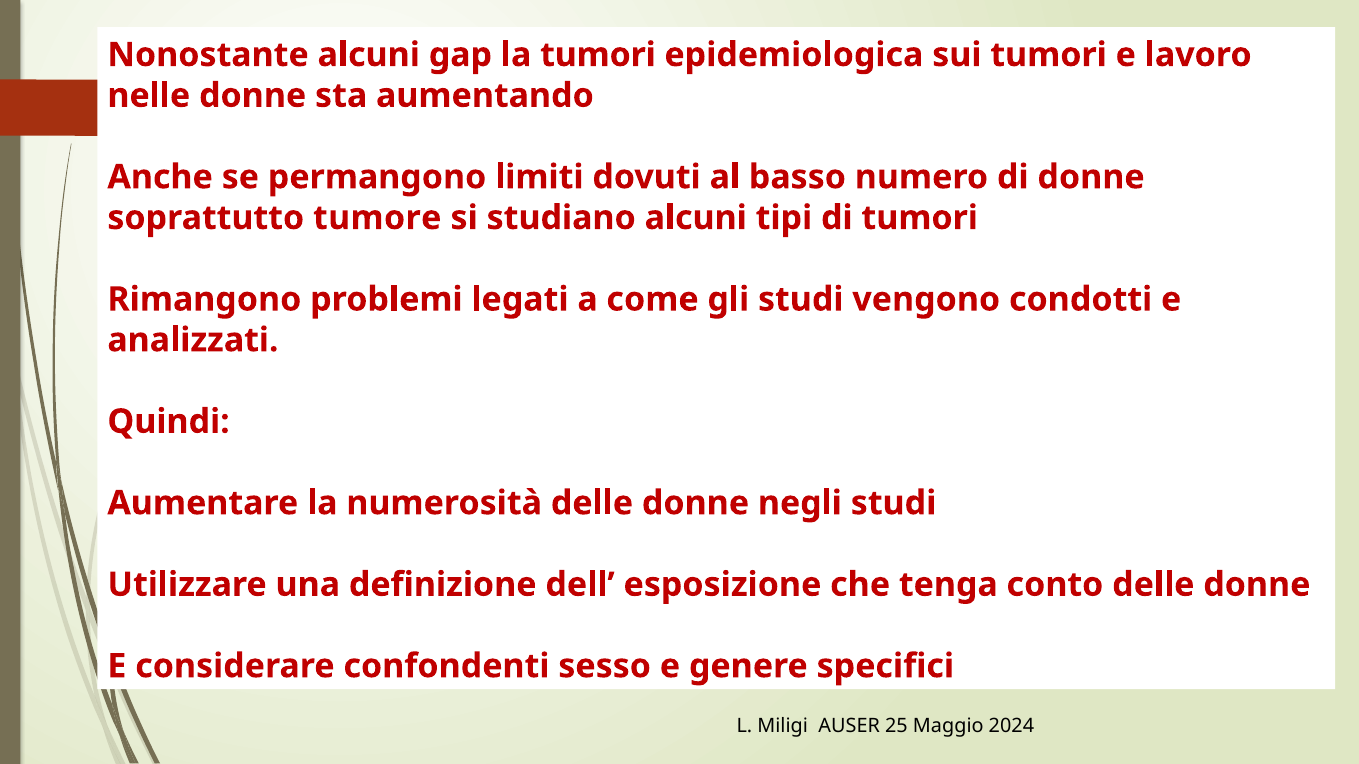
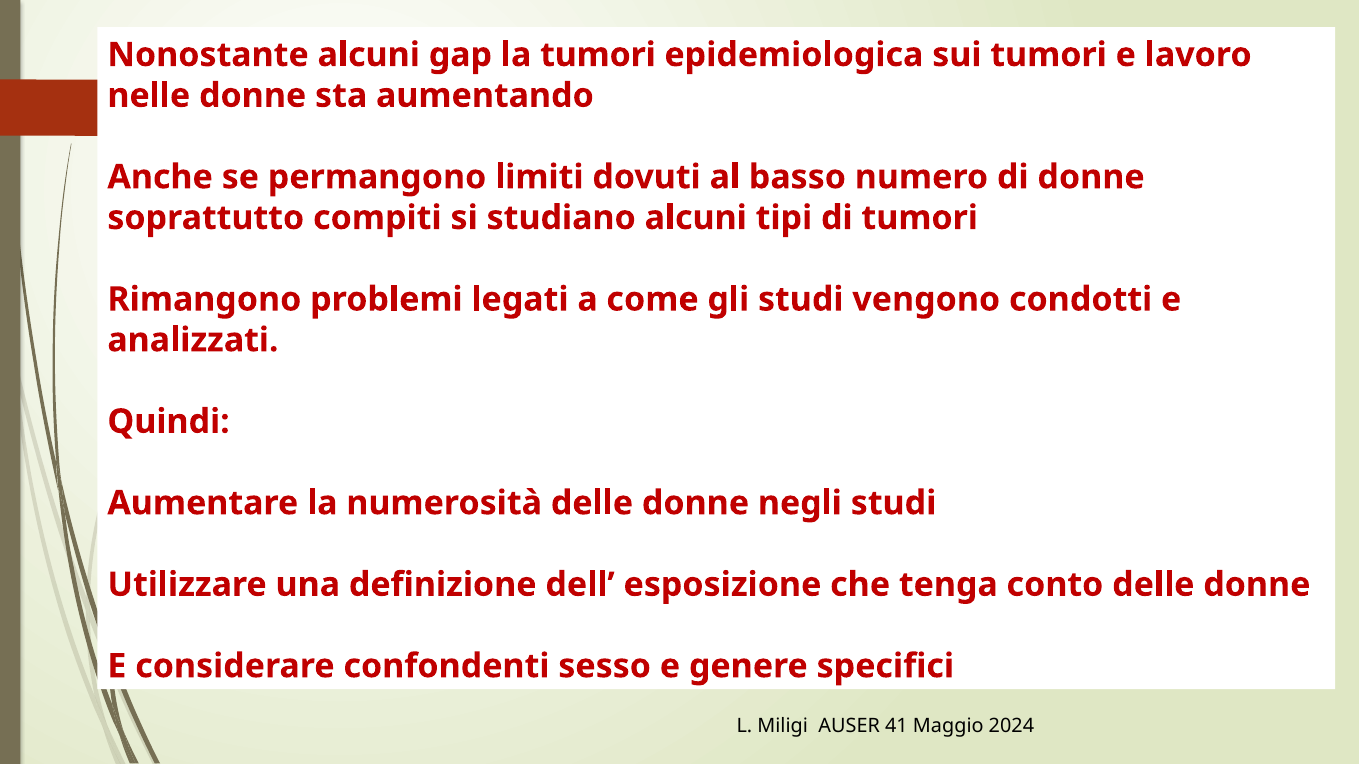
tumore: tumore -> compiti (377, 218)
25: 25 -> 41 (896, 727)
